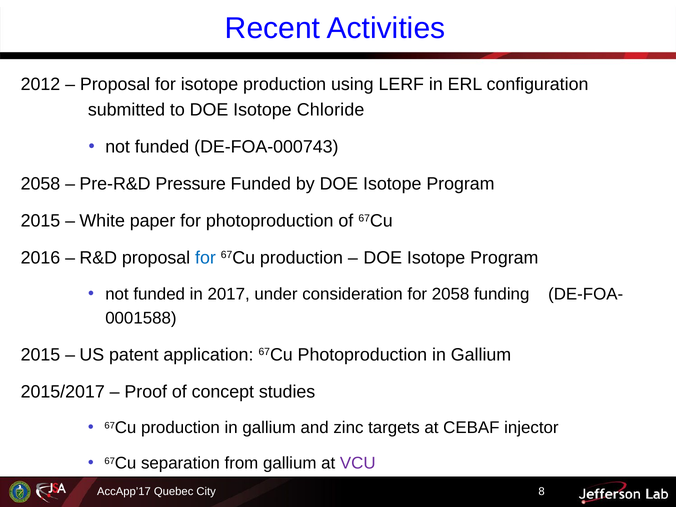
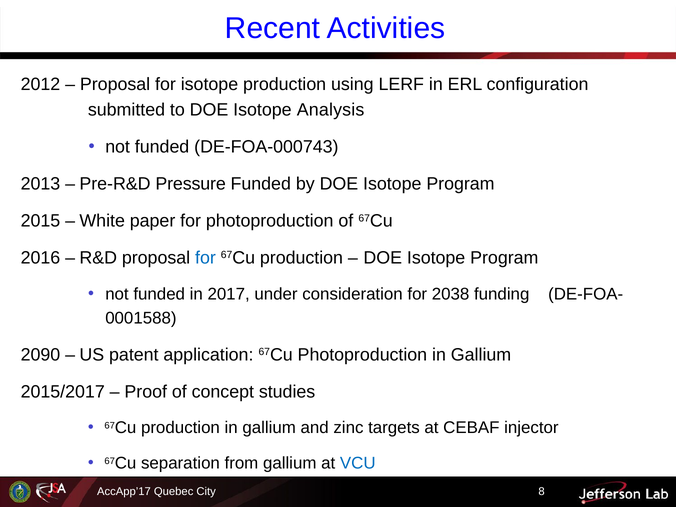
Chloride: Chloride -> Analysis (331, 110)
2058: 2058 -> 2013 (41, 184)
for 2058: 2058 -> 2038 (451, 294)
2015: 2015 -> 2090 (41, 355)
VCU colour: purple -> blue (358, 463)
